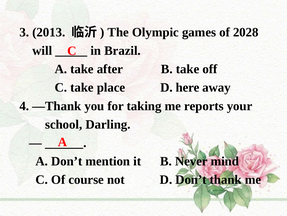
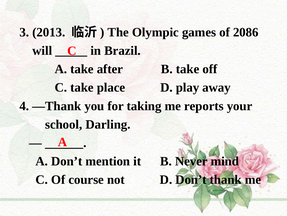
2028: 2028 -> 2086 (246, 32)
here: here -> play (188, 87)
